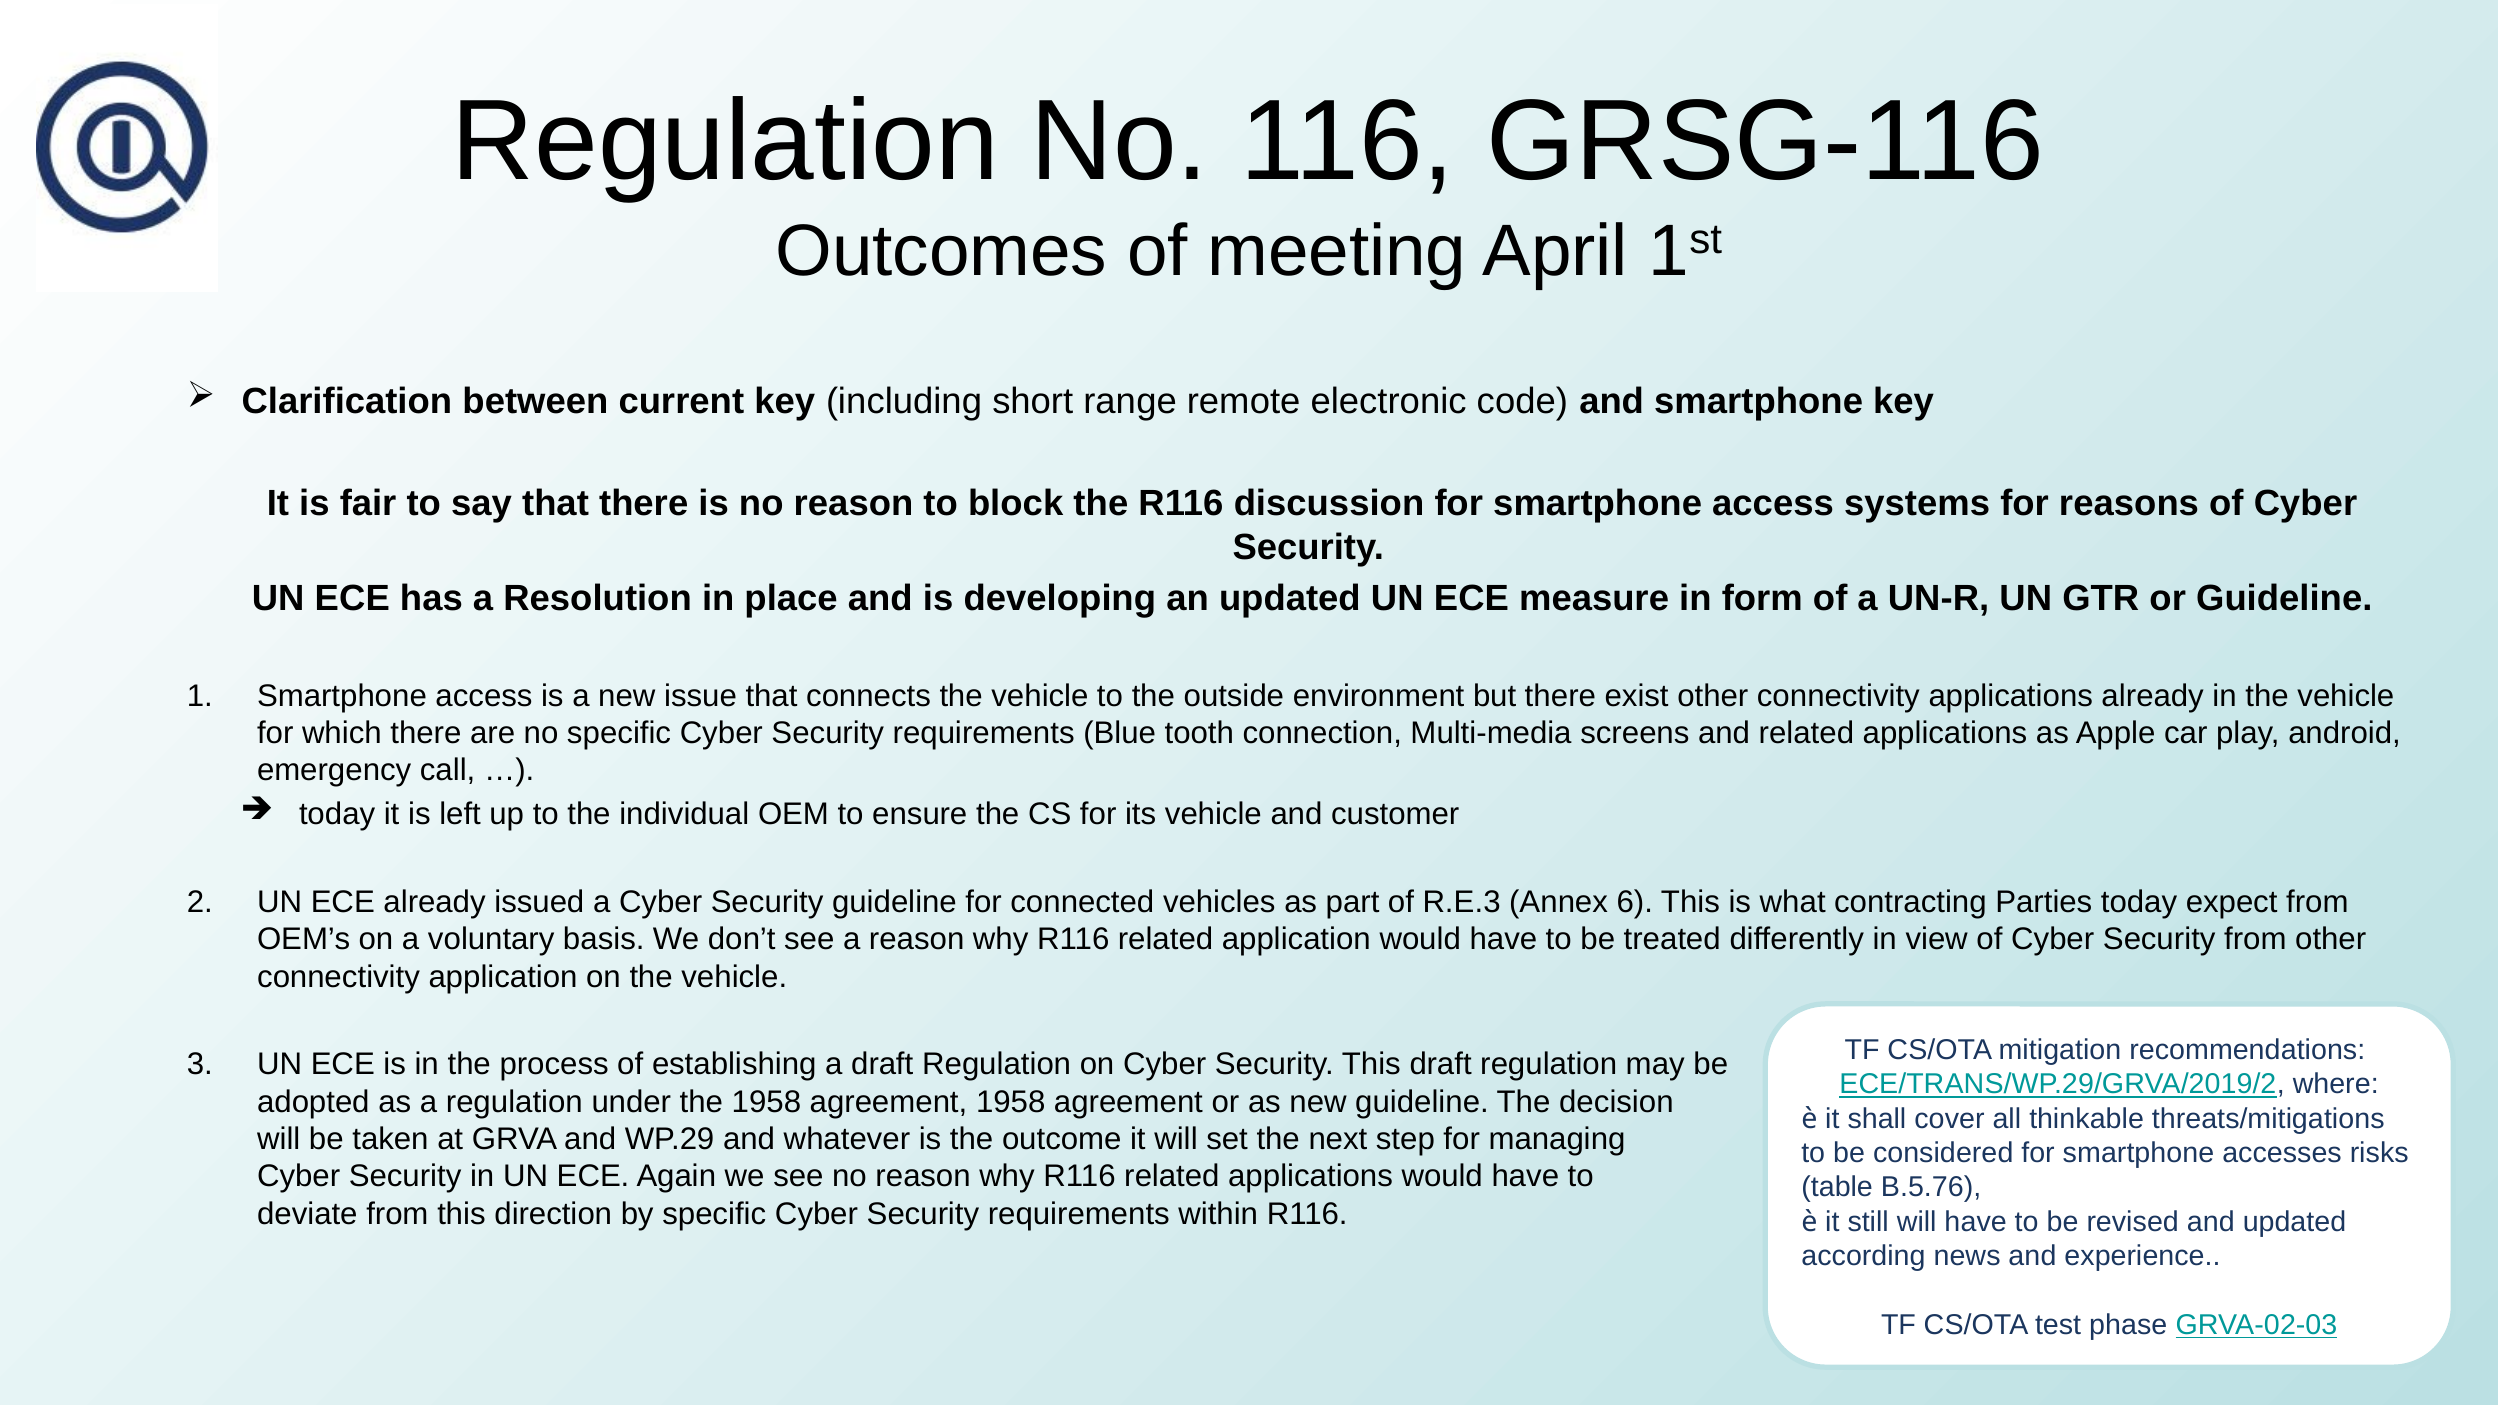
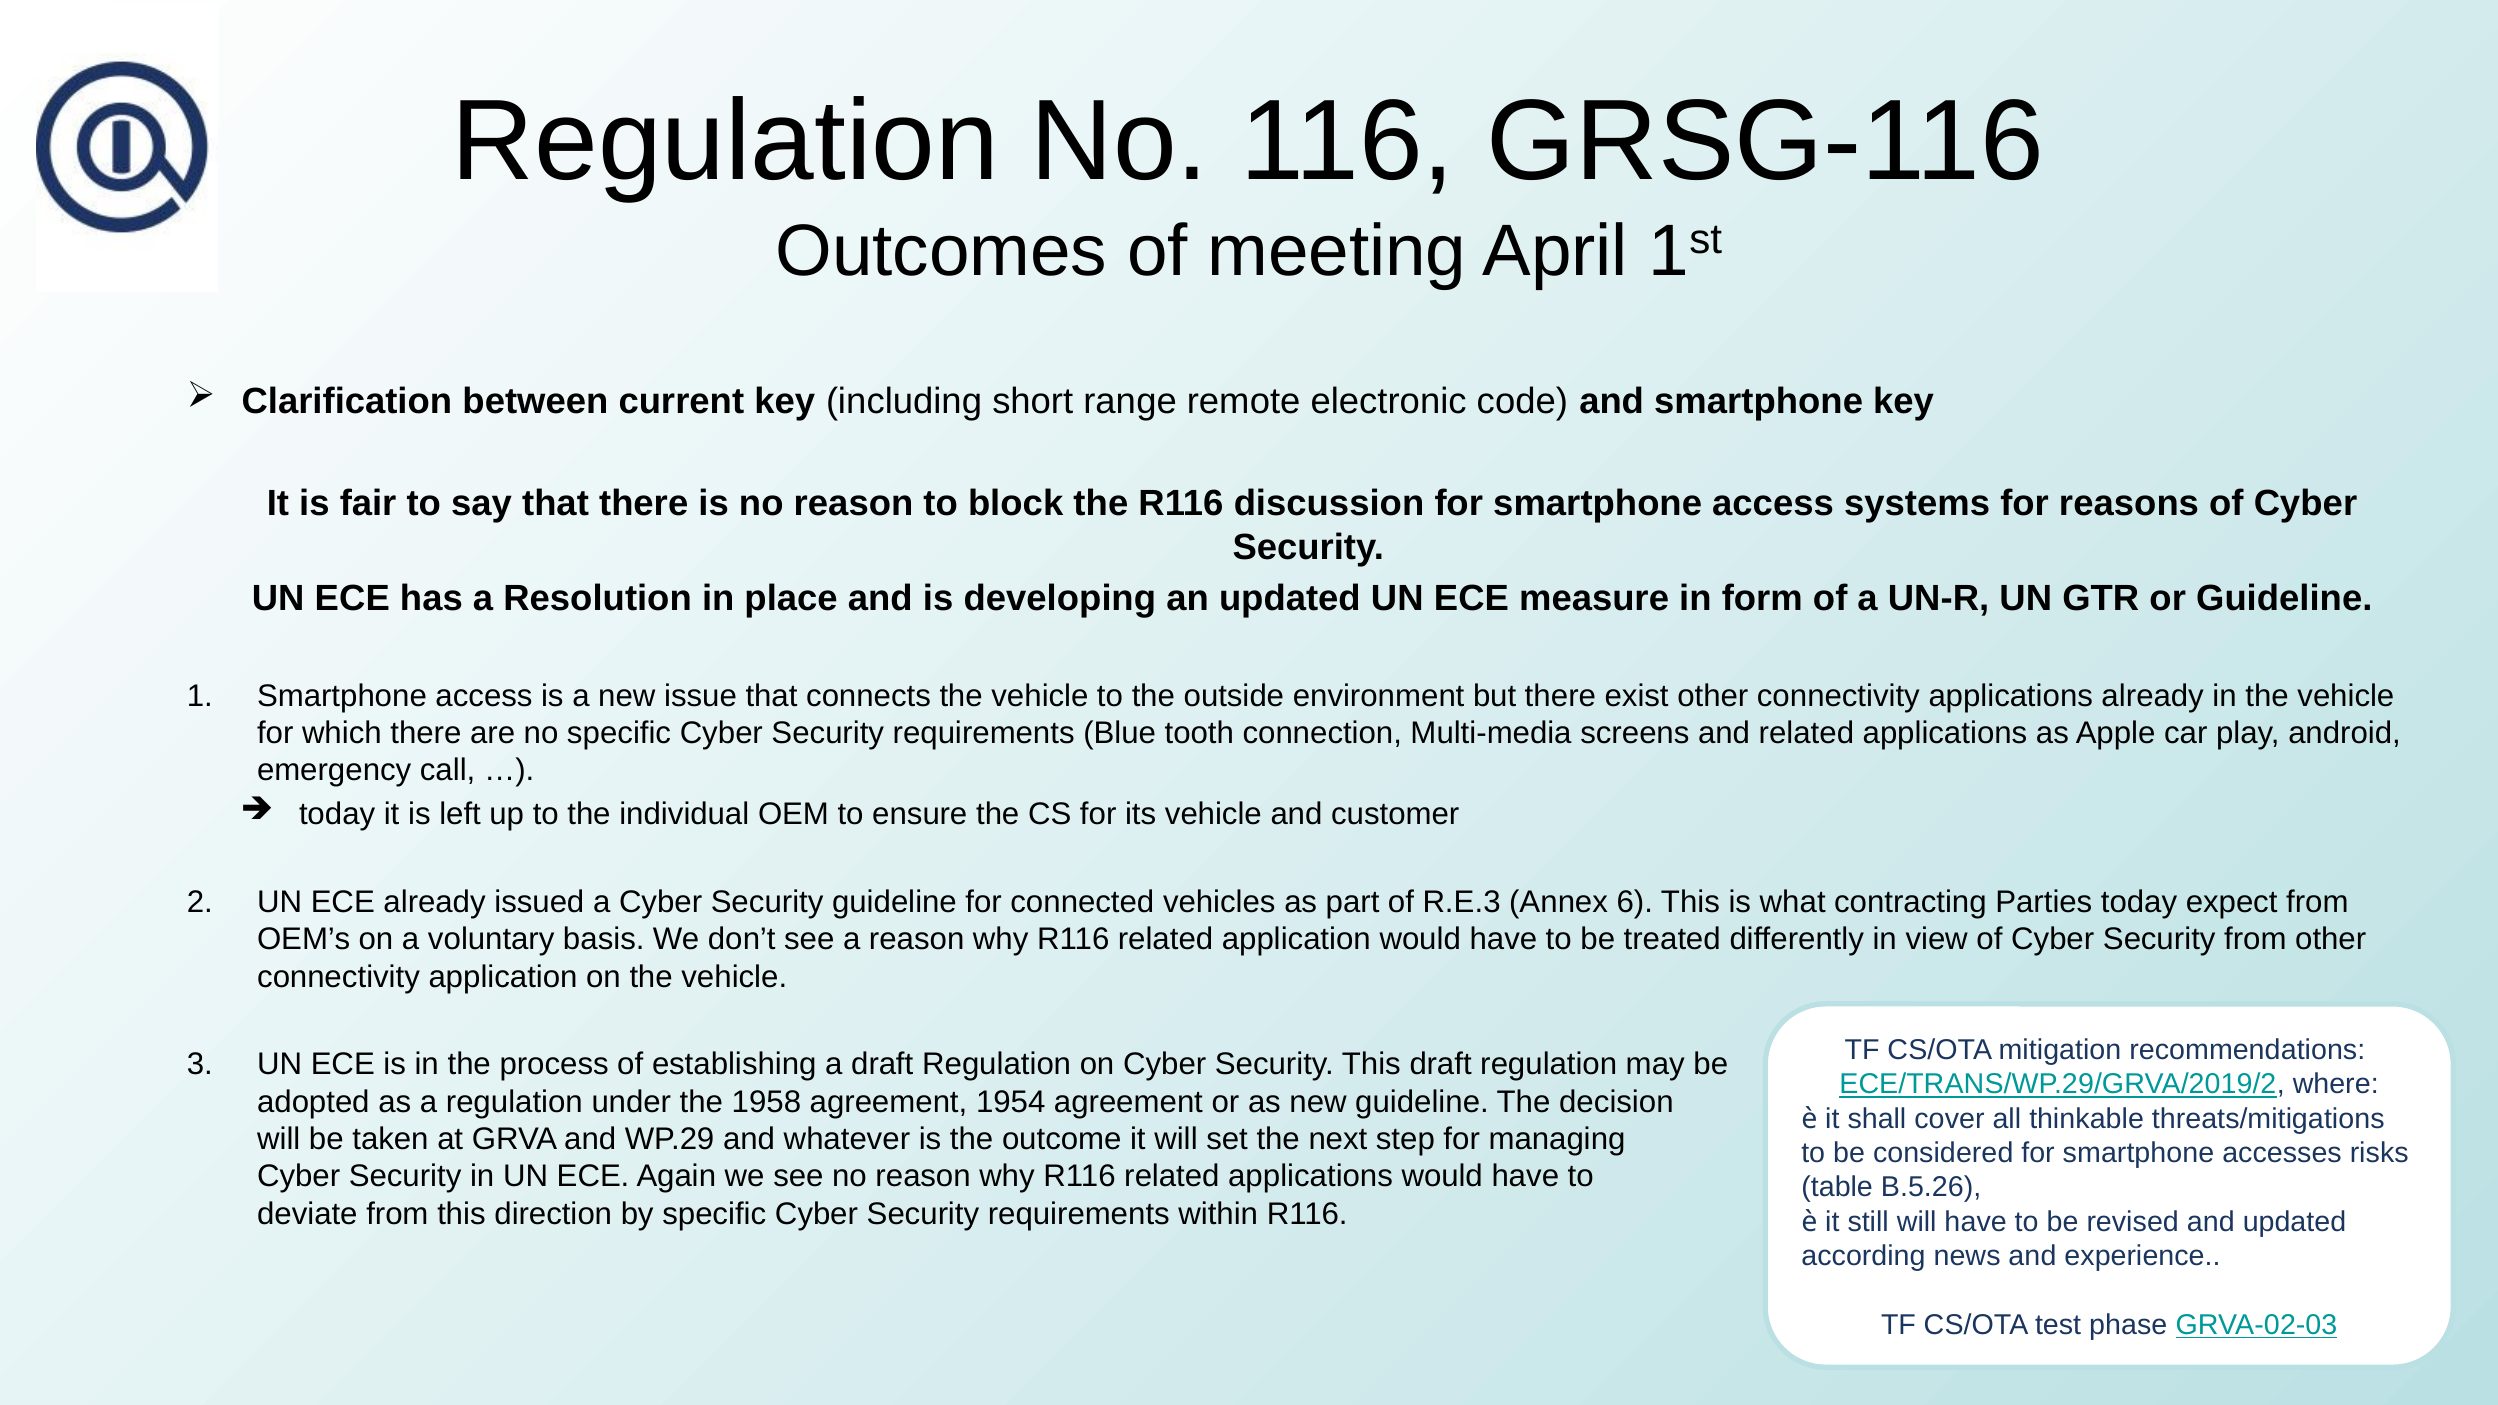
agreement 1958: 1958 -> 1954 (1011, 1102)
B.5.76: B.5.76 -> B.5.26 (1931, 1188)
